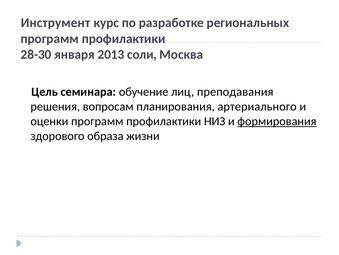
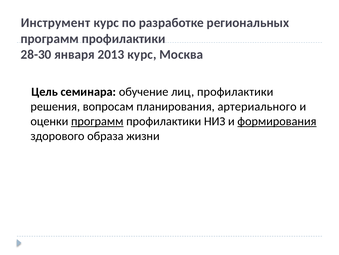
2013 соли: соли -> курс (142, 54)
лиц преподавания: преподавания -> профилактики (235, 92)
программ underline: none -> present (97, 121)
